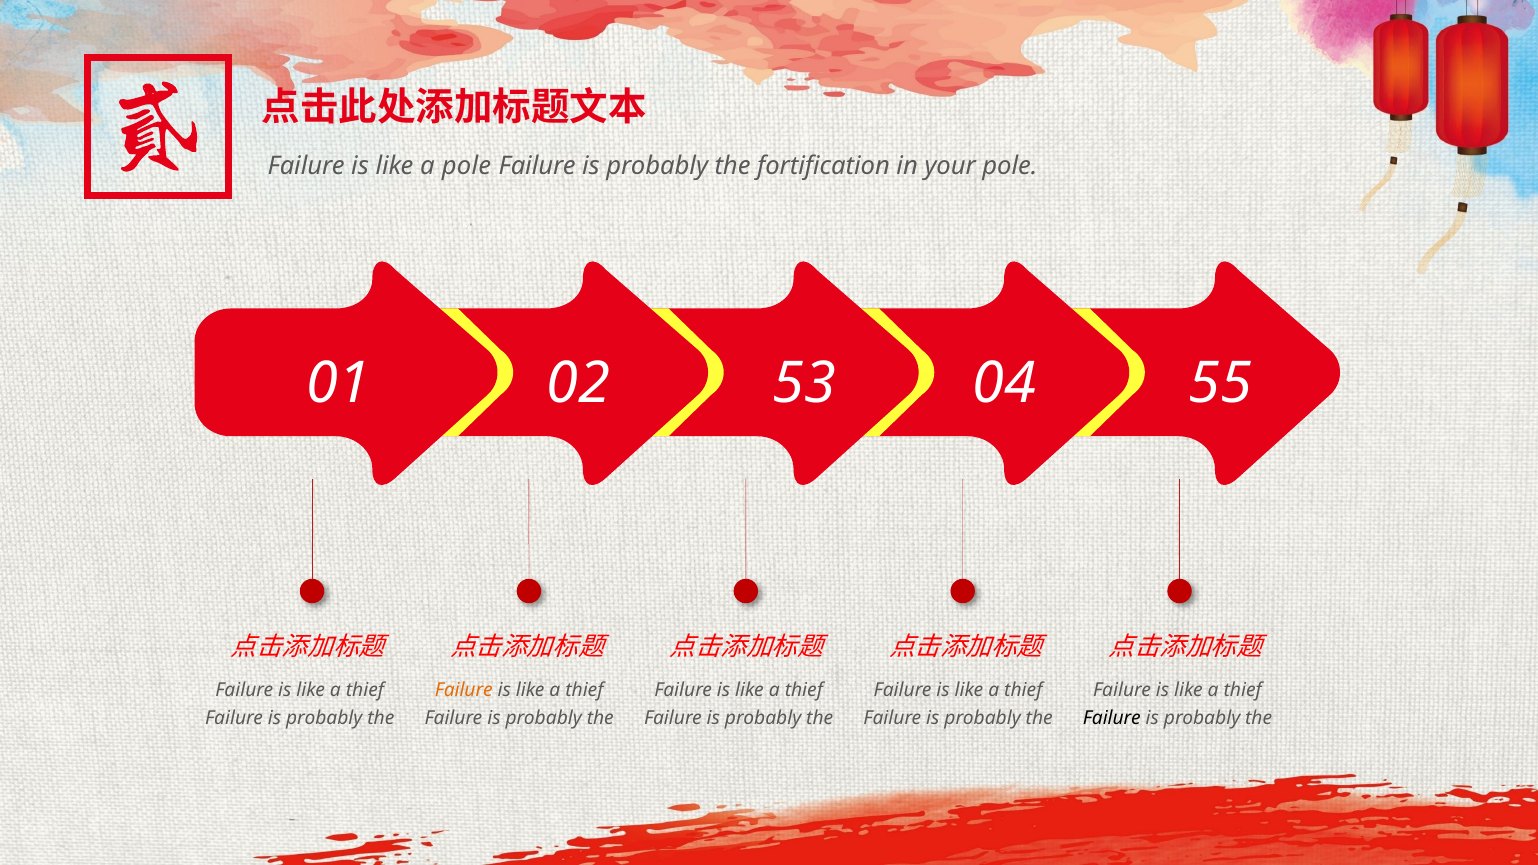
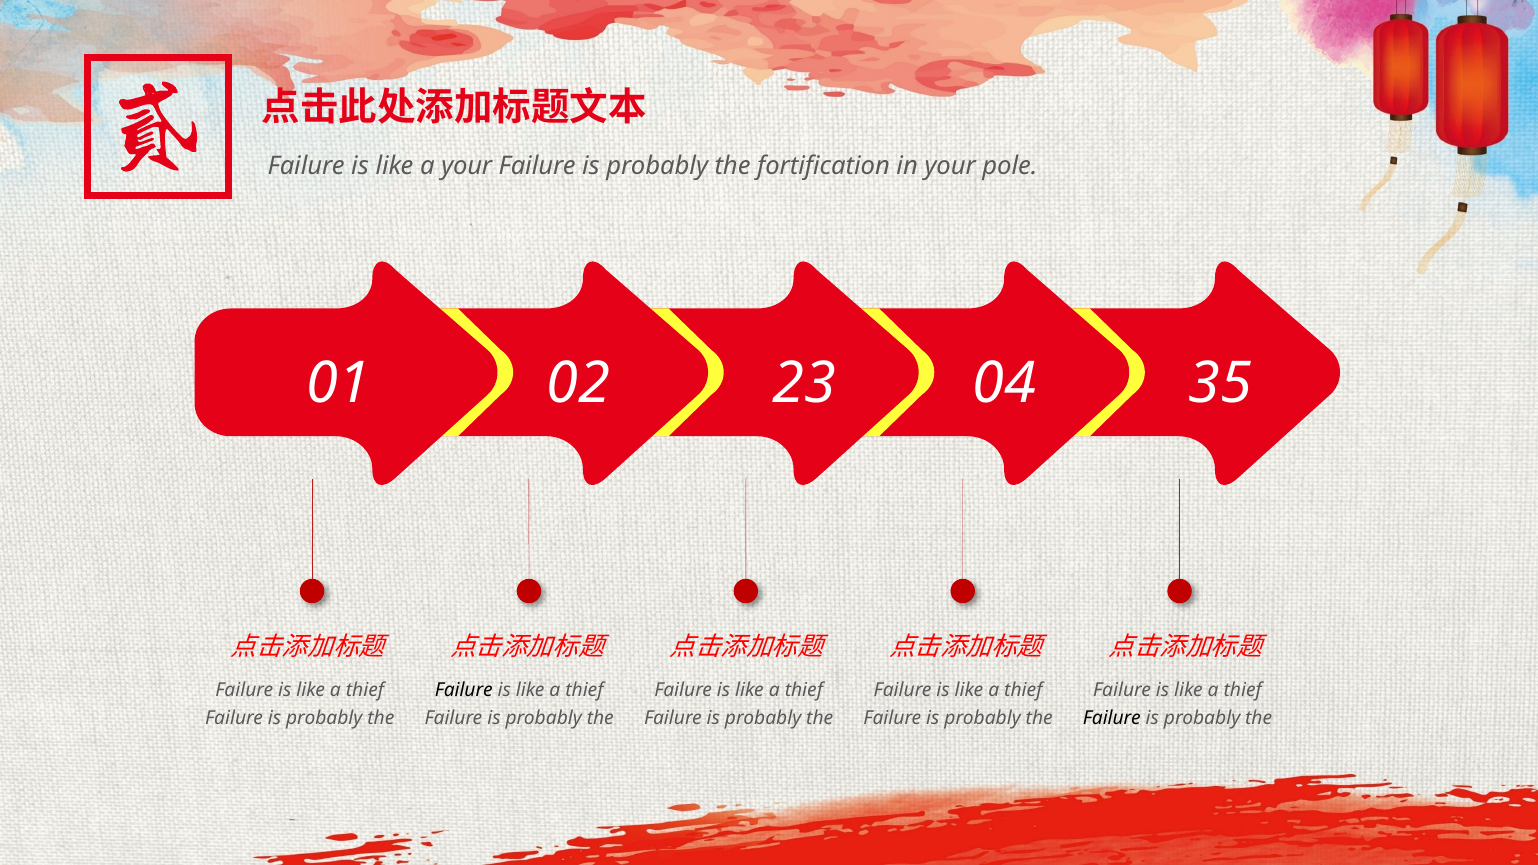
a pole: pole -> your (467, 166)
53: 53 -> 23 (804, 384)
55: 55 -> 35 (1221, 384)
Failure colour: orange -> black (464, 691)
